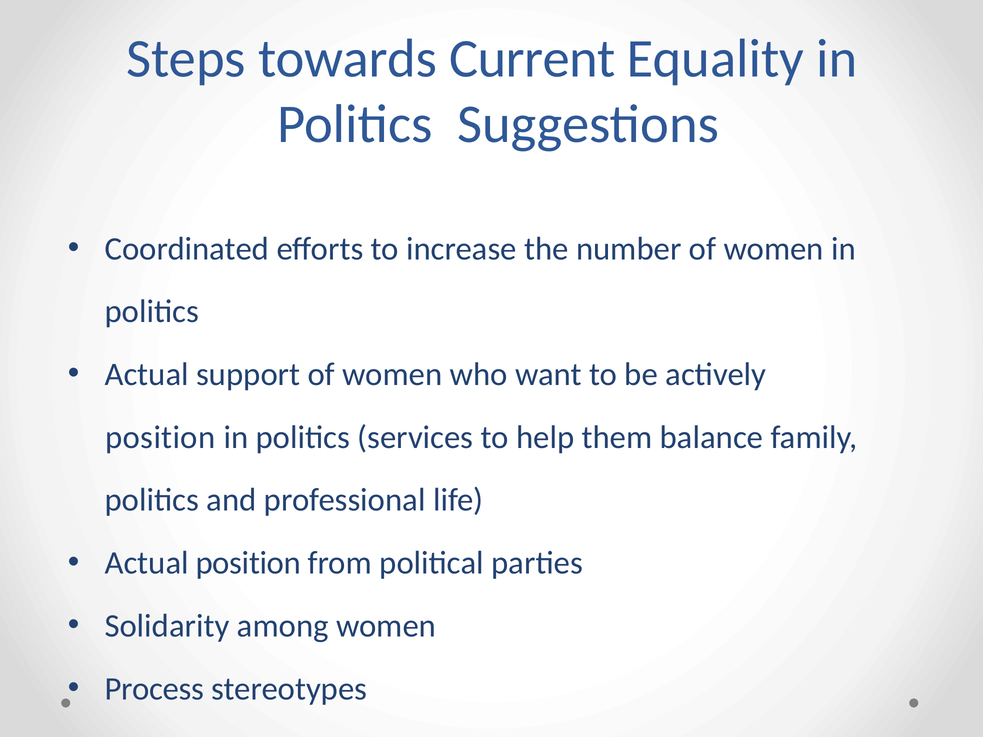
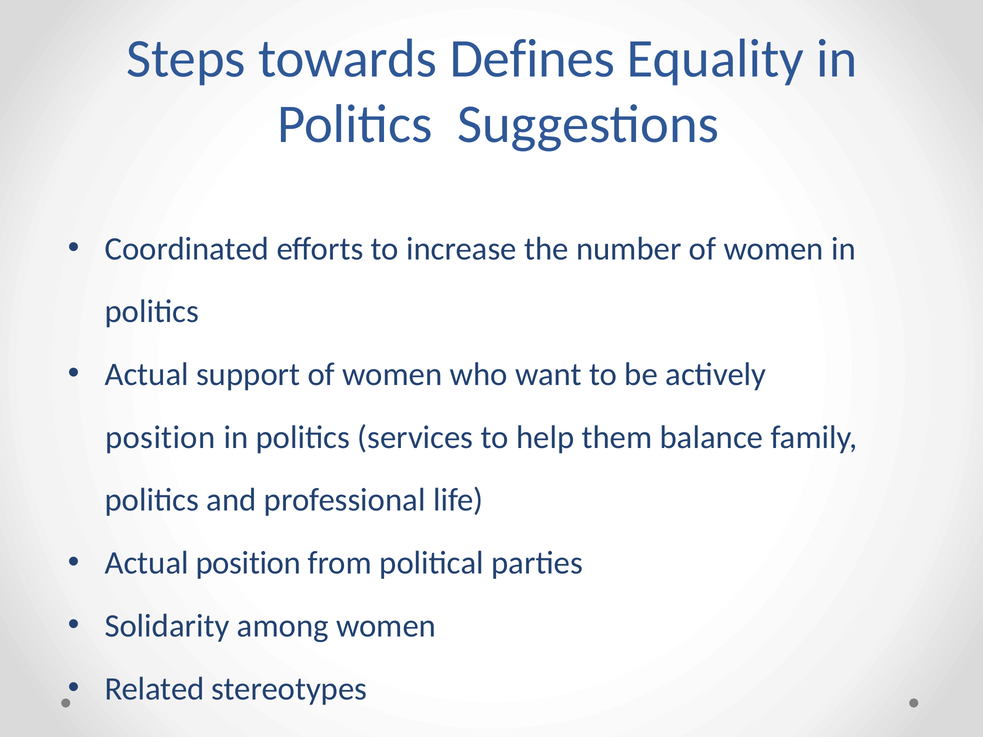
Current: Current -> Defines (532, 59)
Process: Process -> Related (154, 689)
